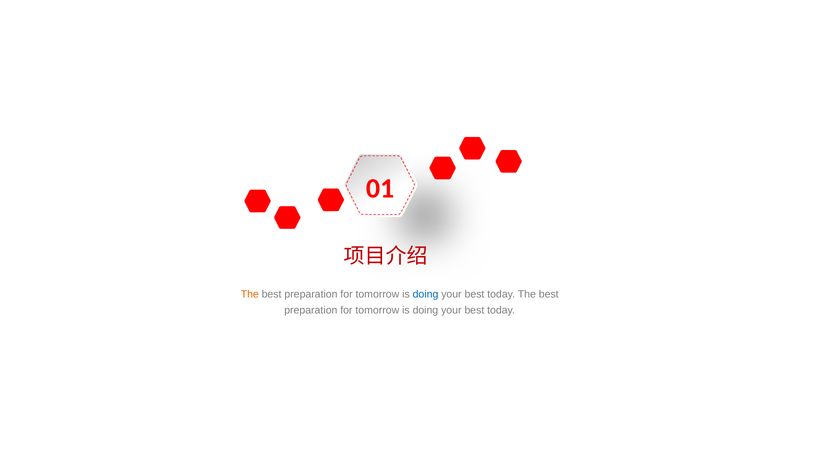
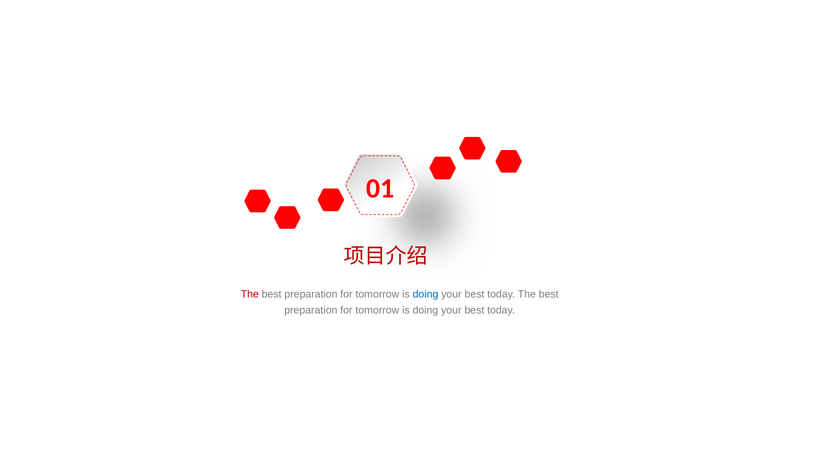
The colour: orange -> red (250, 294)
